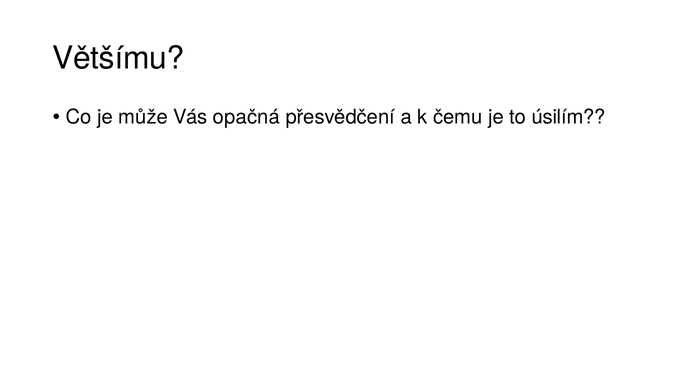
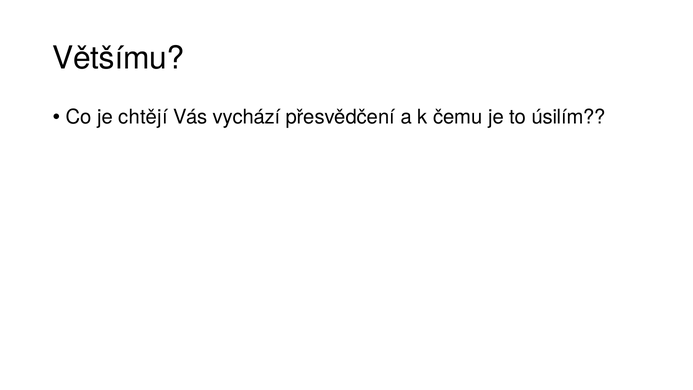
může: může -> chtějí (143, 117)
opačná: opačná -> vychází (247, 117)
